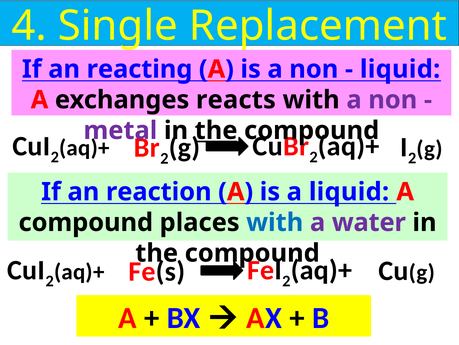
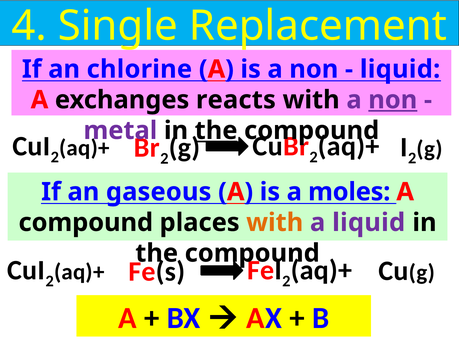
reacting: reacting -> chlorine (139, 69)
non underline: none -> present (393, 100)
reaction: reaction -> gaseous (159, 191)
a liquid: liquid -> moles (349, 191)
with colour: blue -> orange (275, 222)
a water: water -> liquid (369, 222)
